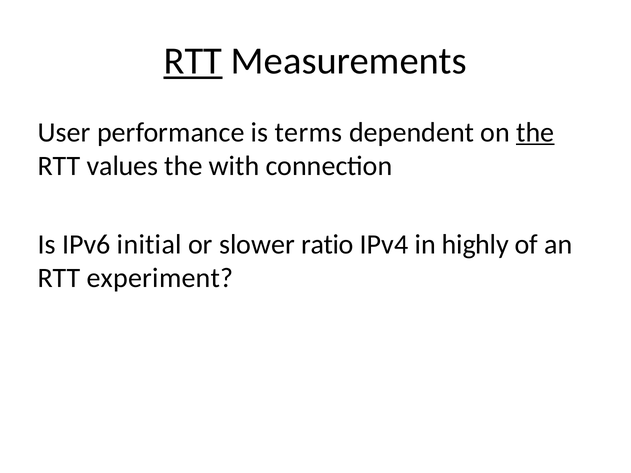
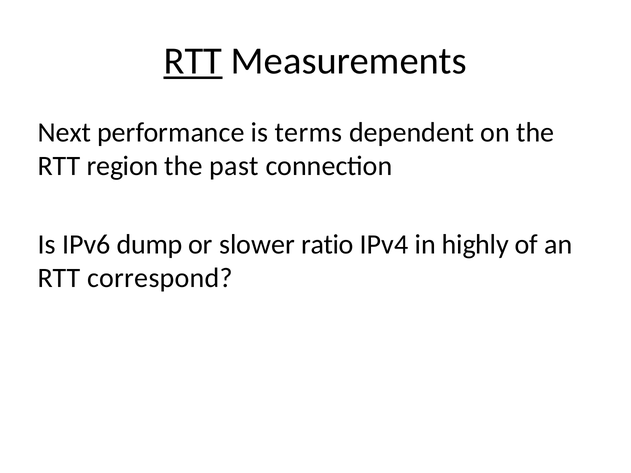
User: User -> Next (64, 132)
the underline: present -> none (535, 132)
values: values -> region (123, 166)
with: with -> past (234, 166)
initial: initial -> dump (150, 245)
experiment: experiment -> correspond (160, 278)
